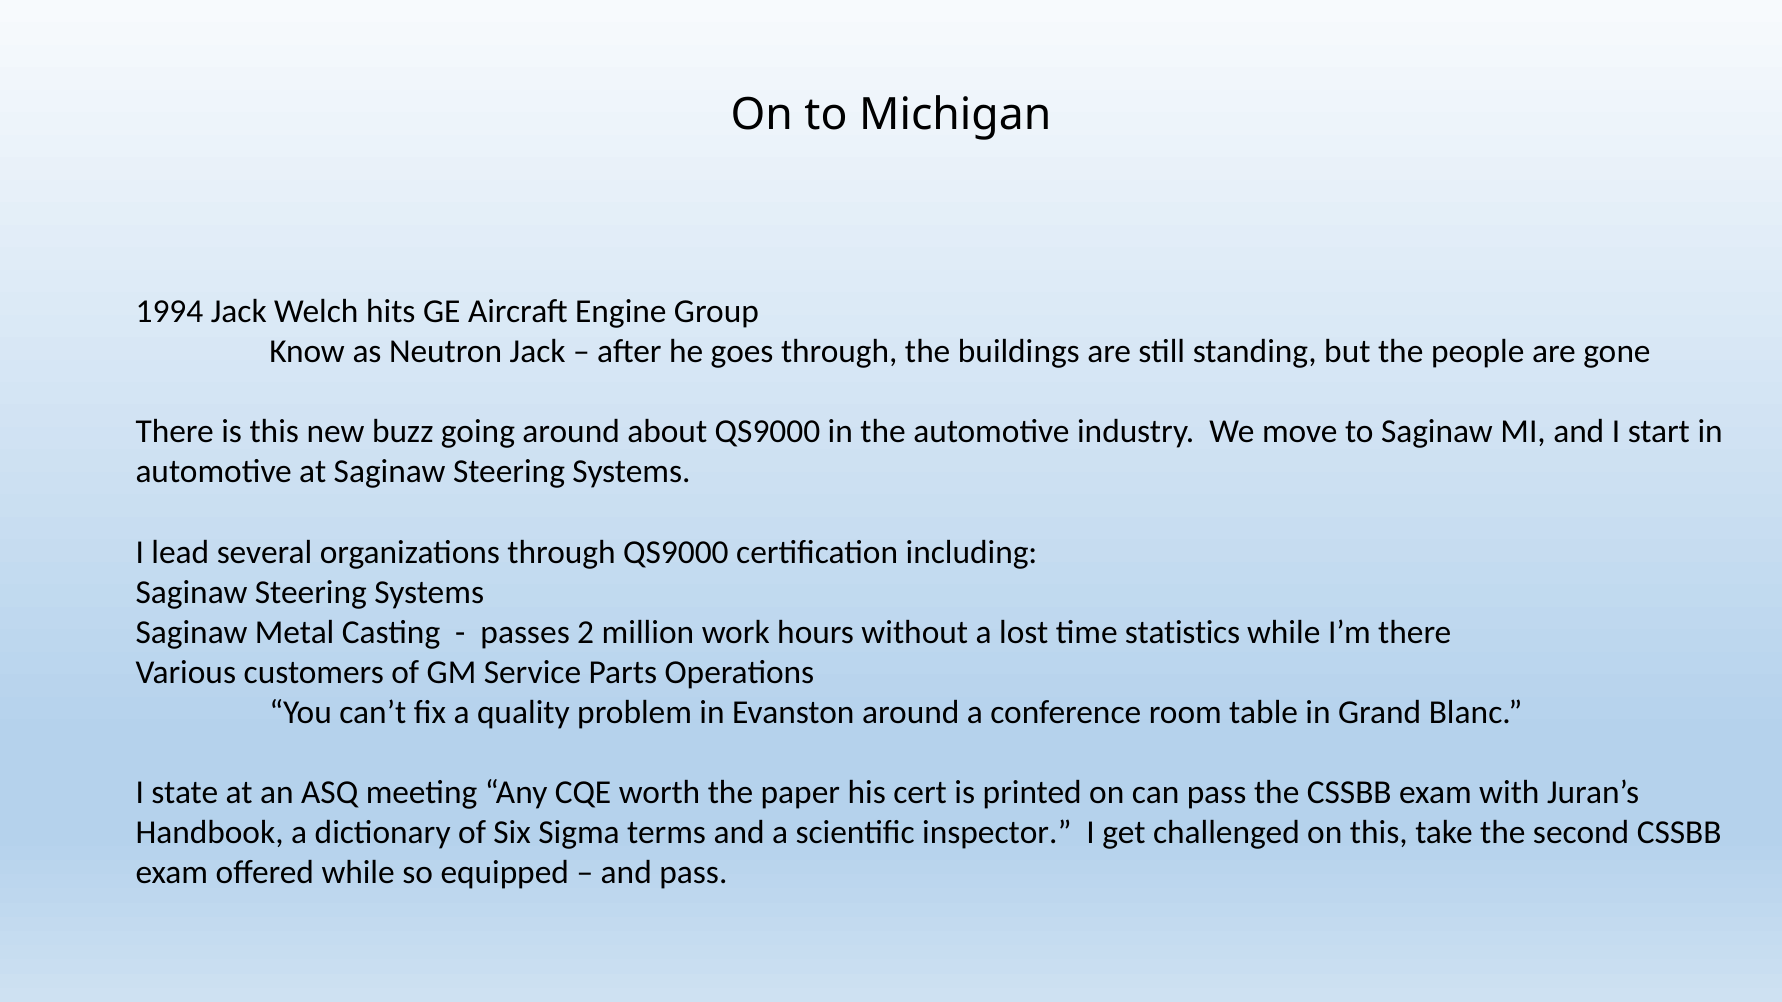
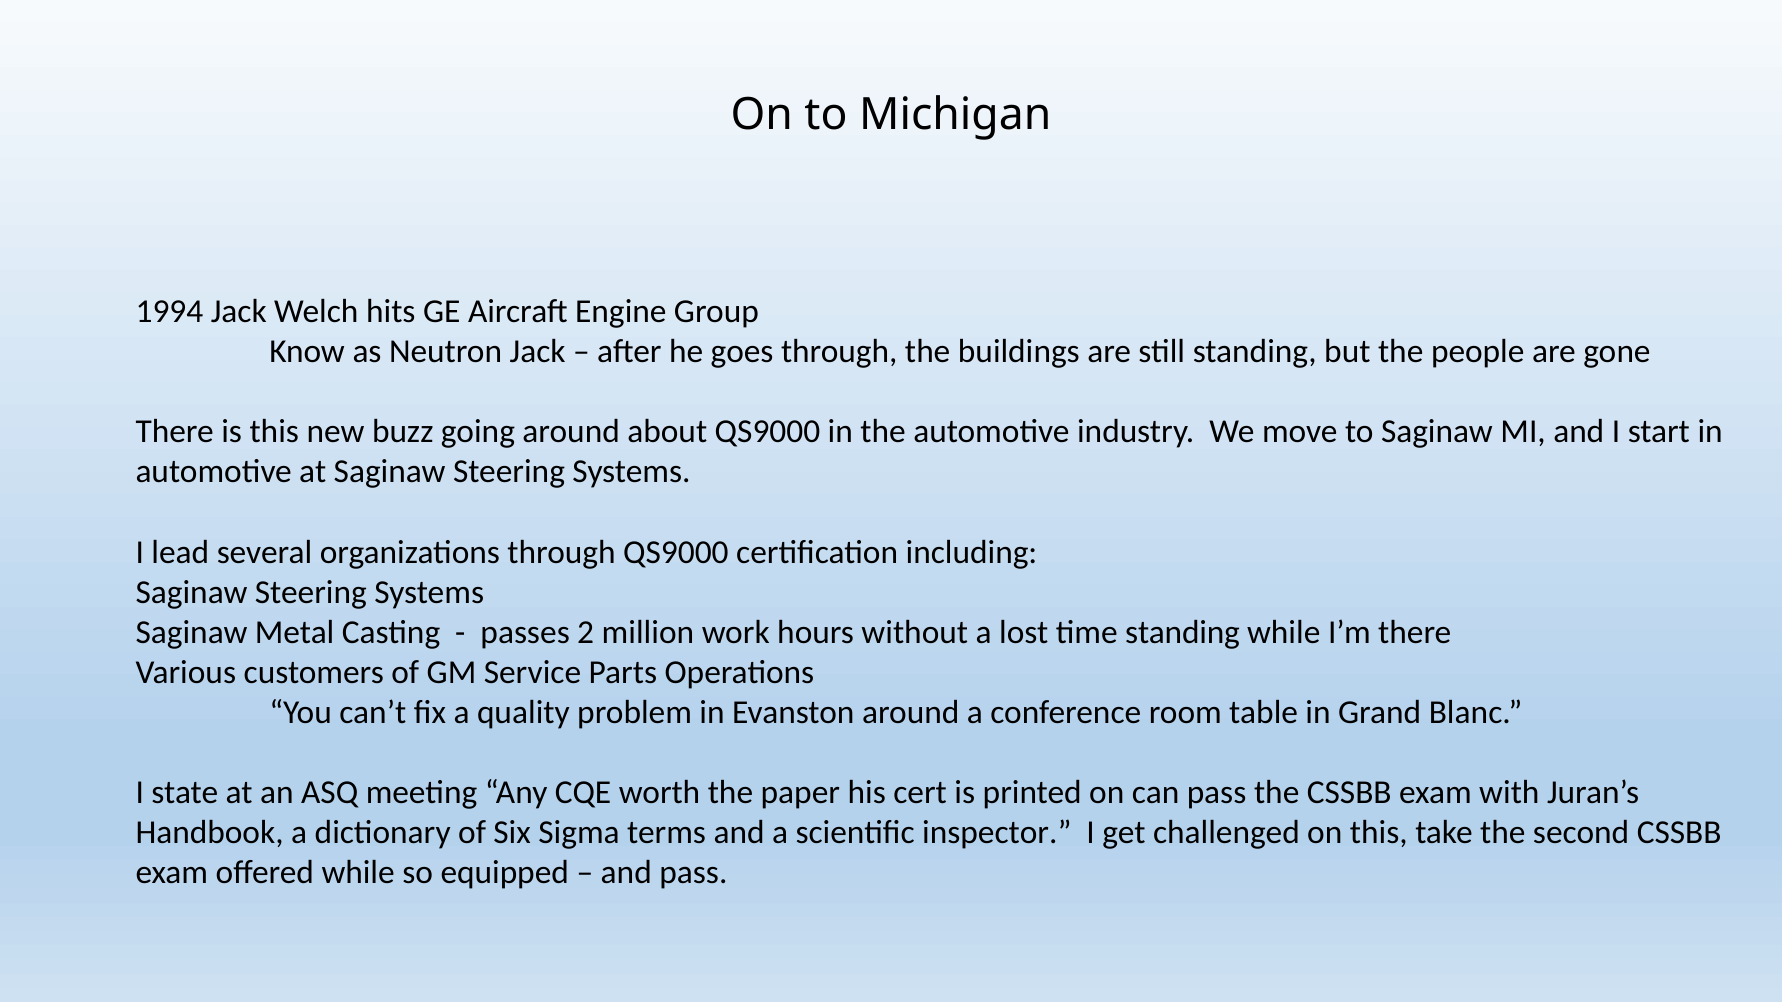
time statistics: statistics -> standing (1182, 632)
